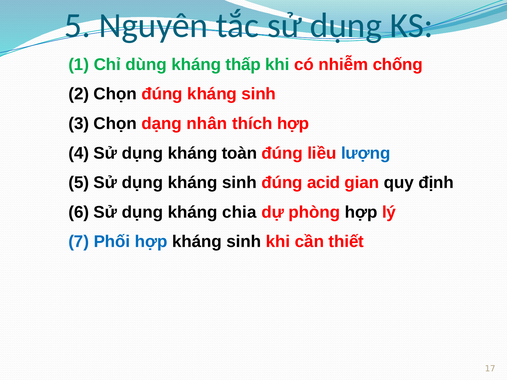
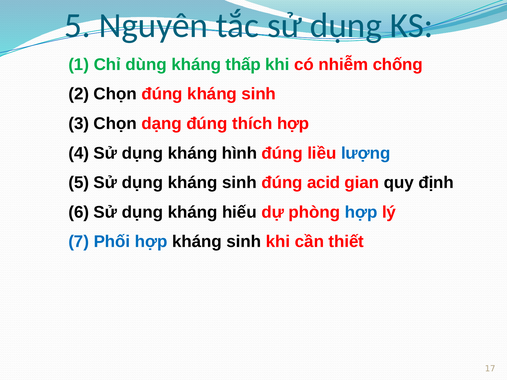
dạng nhân: nhân -> đúng (207, 124)
toàn: toàn -> hình (239, 153)
chia: chia -> hiếu (239, 213)
hợp colour: black -> blue (361, 213)
